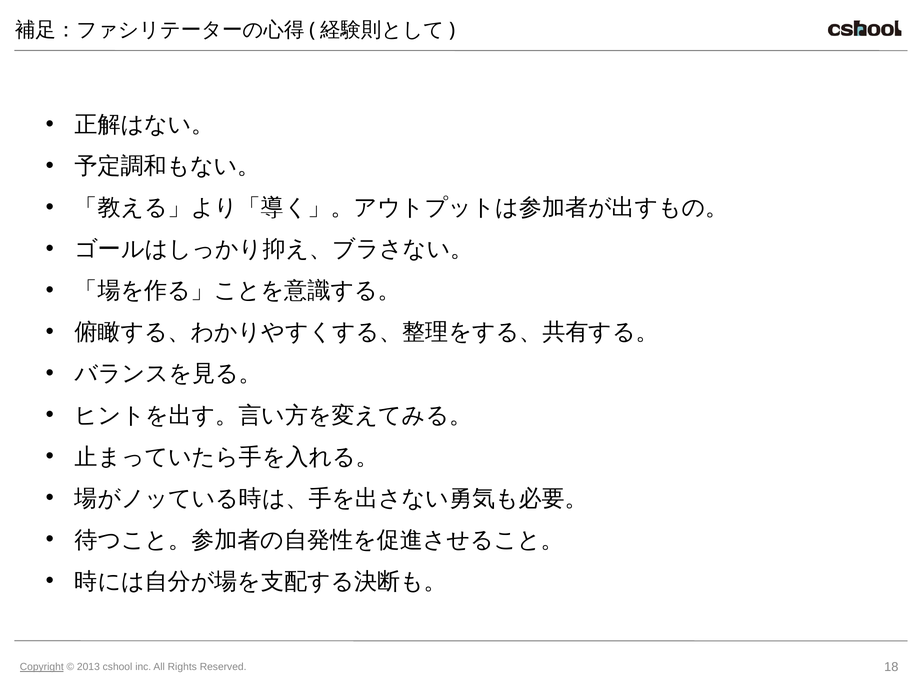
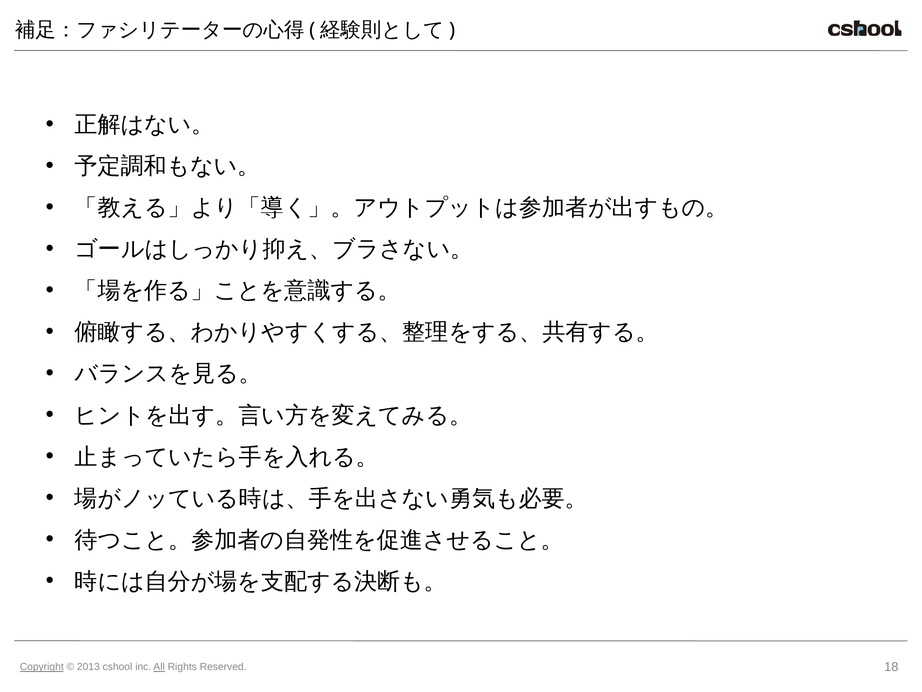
All underline: none -> present (159, 667)
